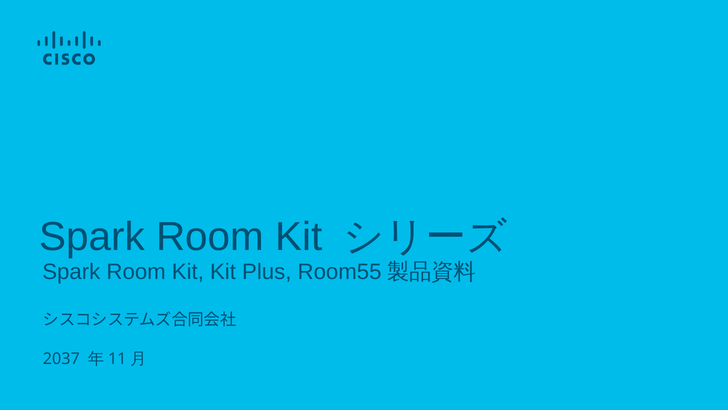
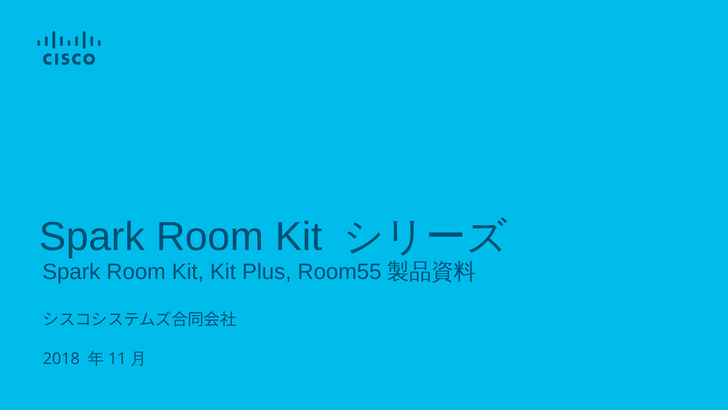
2037: 2037 -> 2018 (61, 358)
